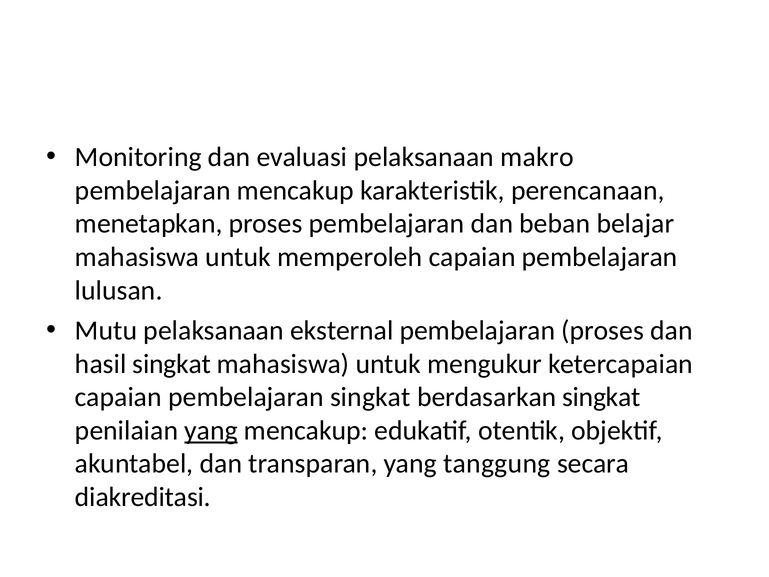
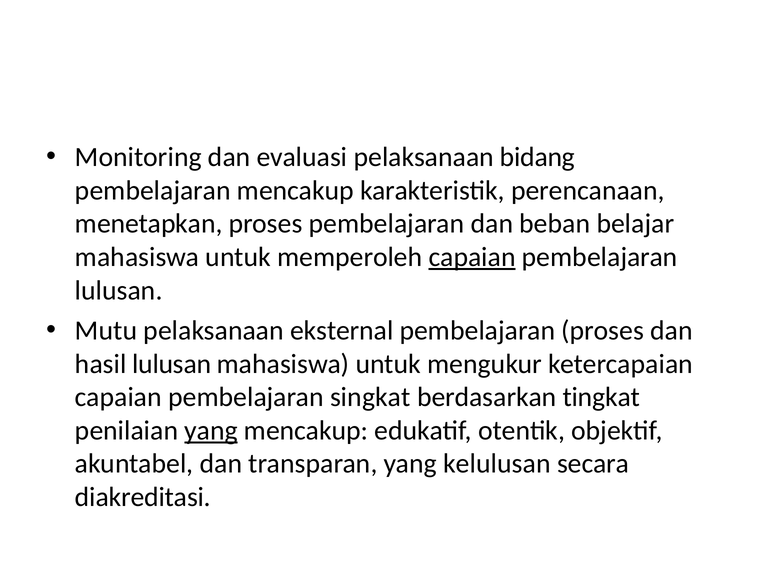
makro: makro -> bidang (537, 157)
capaian underline: none -> present (472, 257)
hasil singkat: singkat -> lulusan (172, 364)
berdasarkan singkat: singkat -> tingkat (601, 397)
tanggung: tanggung -> kelulusan (497, 464)
